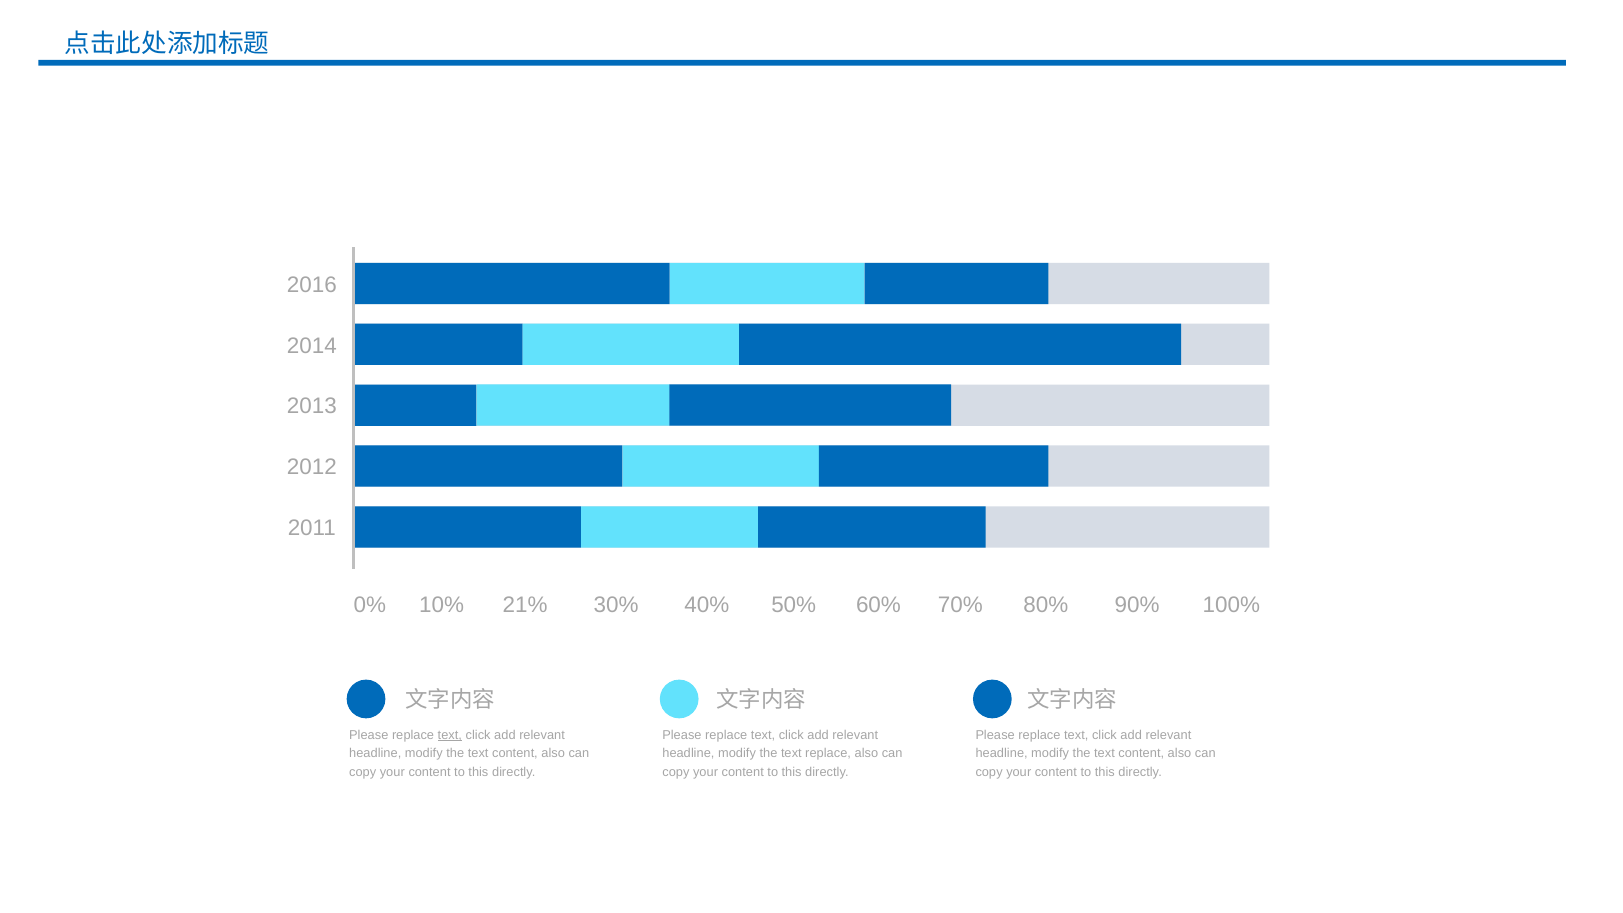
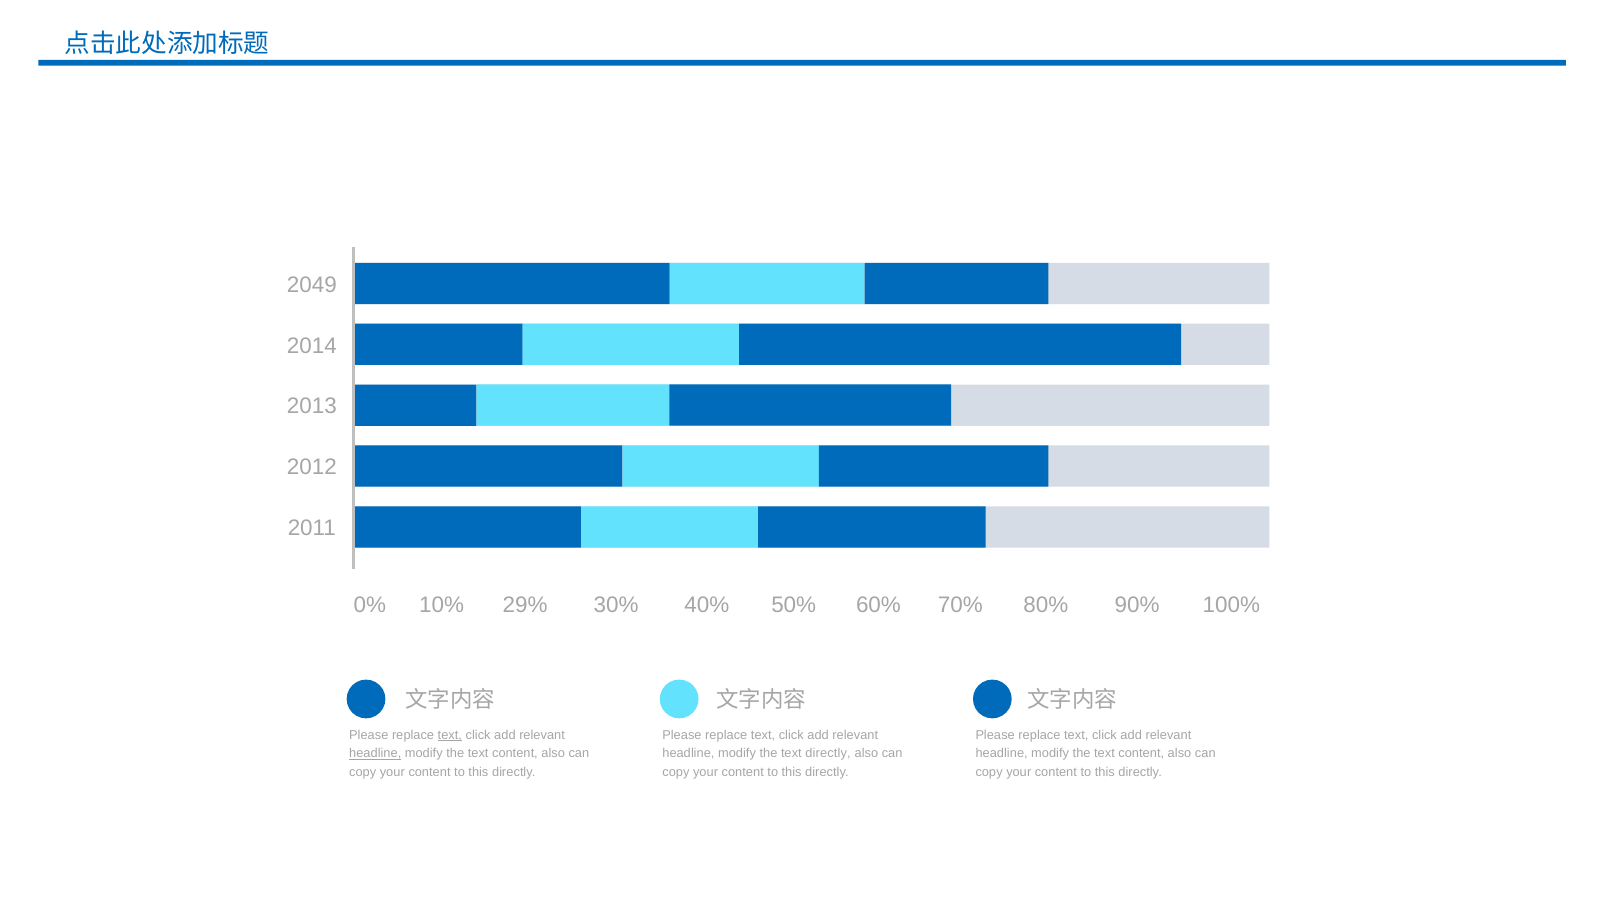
2016: 2016 -> 2049 (312, 285)
21%: 21% -> 29% (525, 605)
headline underline: none -> present (375, 753)
text replace: replace -> directly (828, 753)
